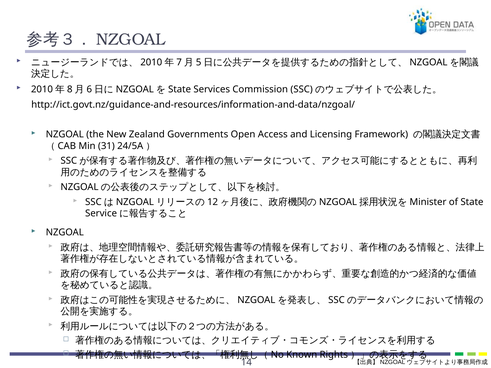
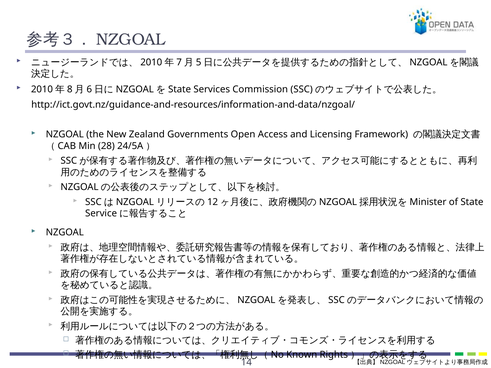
31: 31 -> 28 (106, 146)
